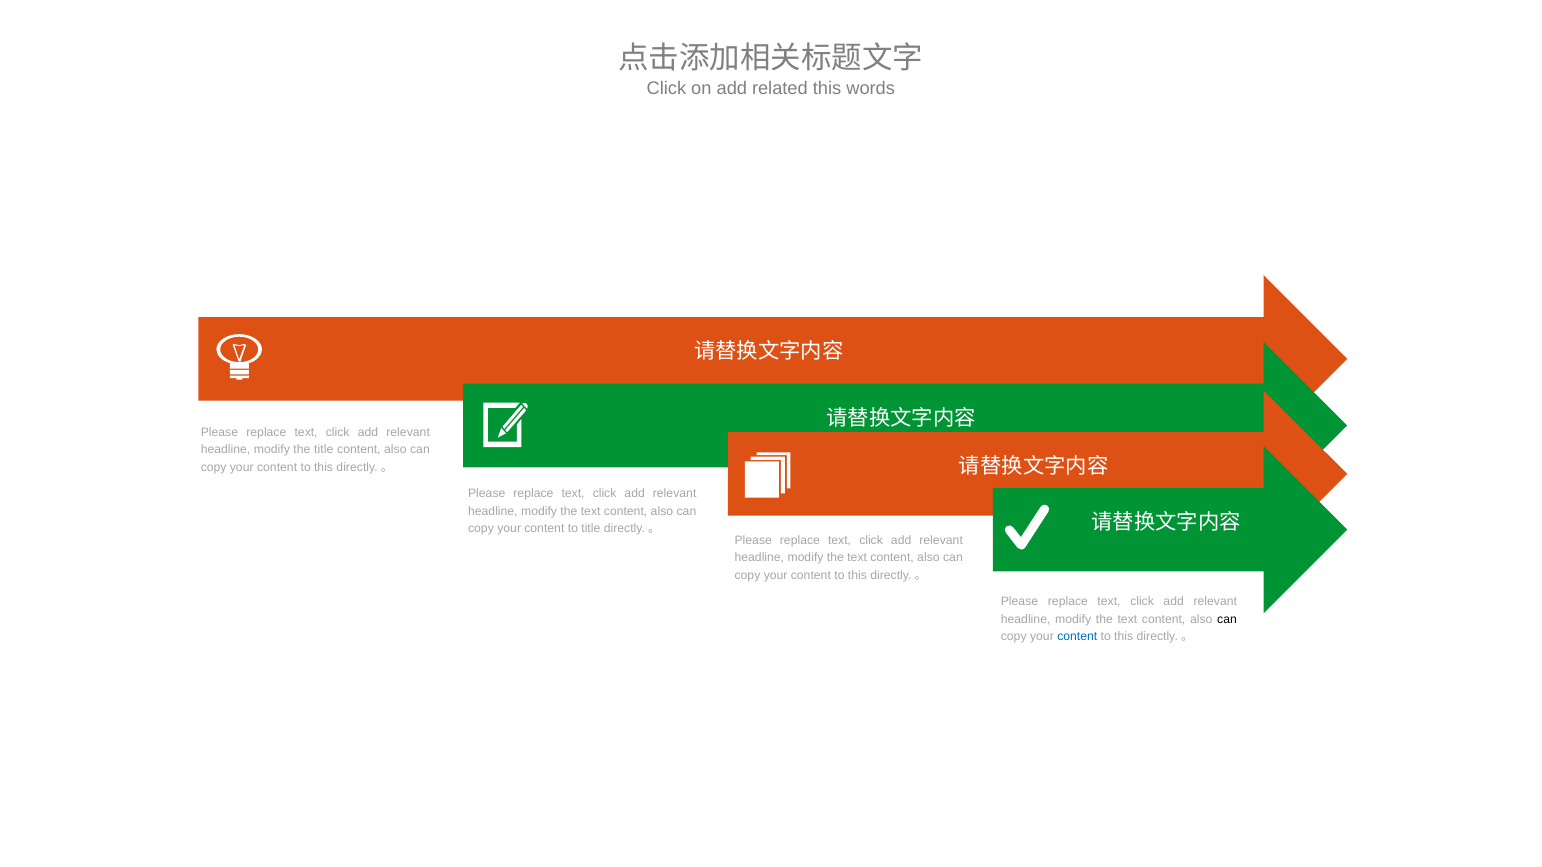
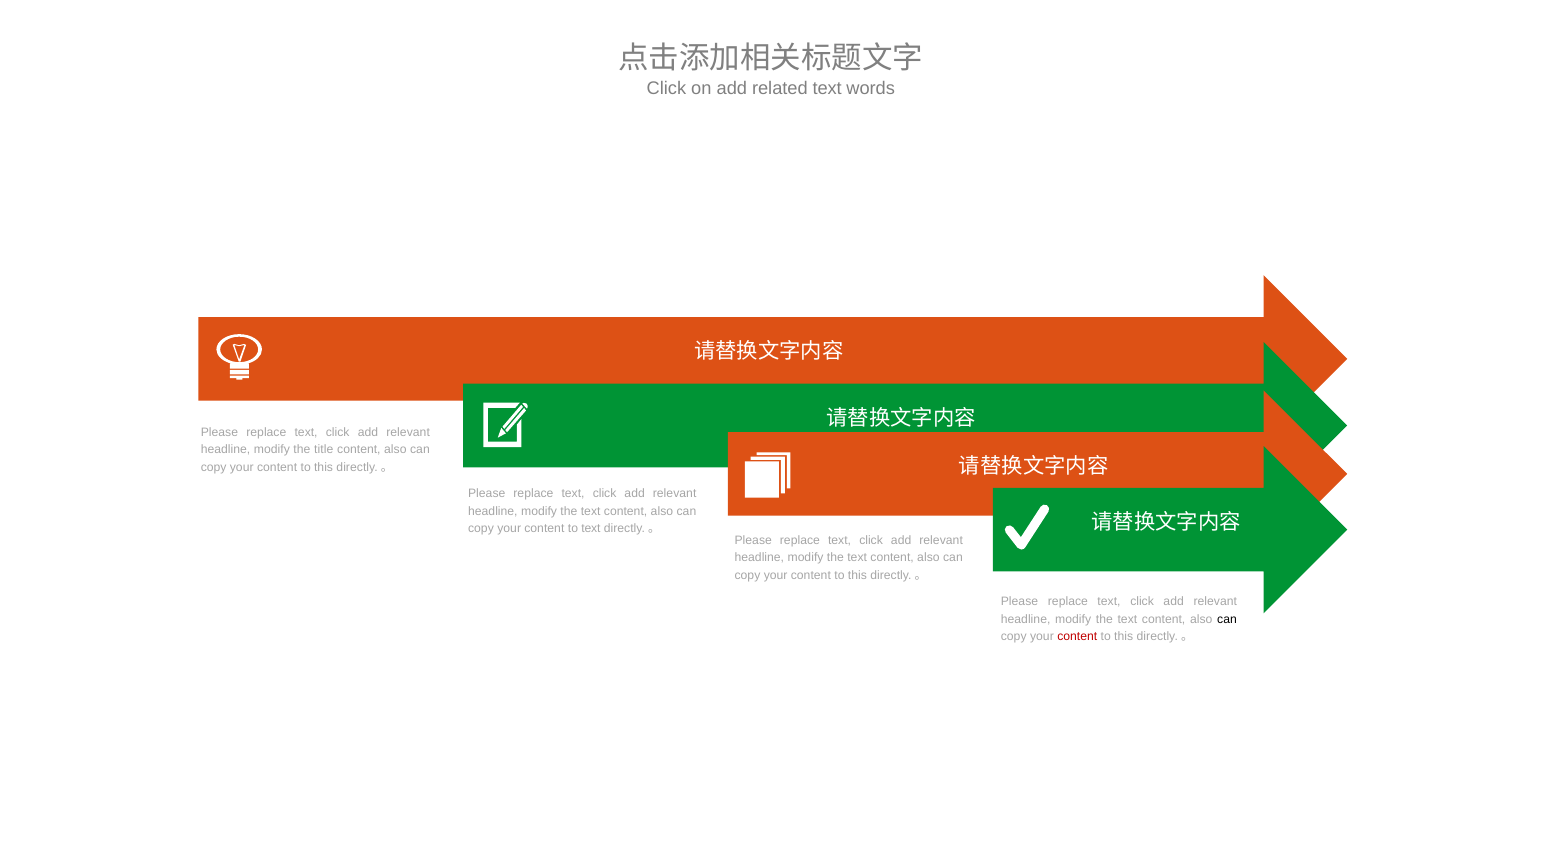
related this: this -> text (827, 88)
to title: title -> text (591, 529)
content colour: blue -> red (1077, 637)
